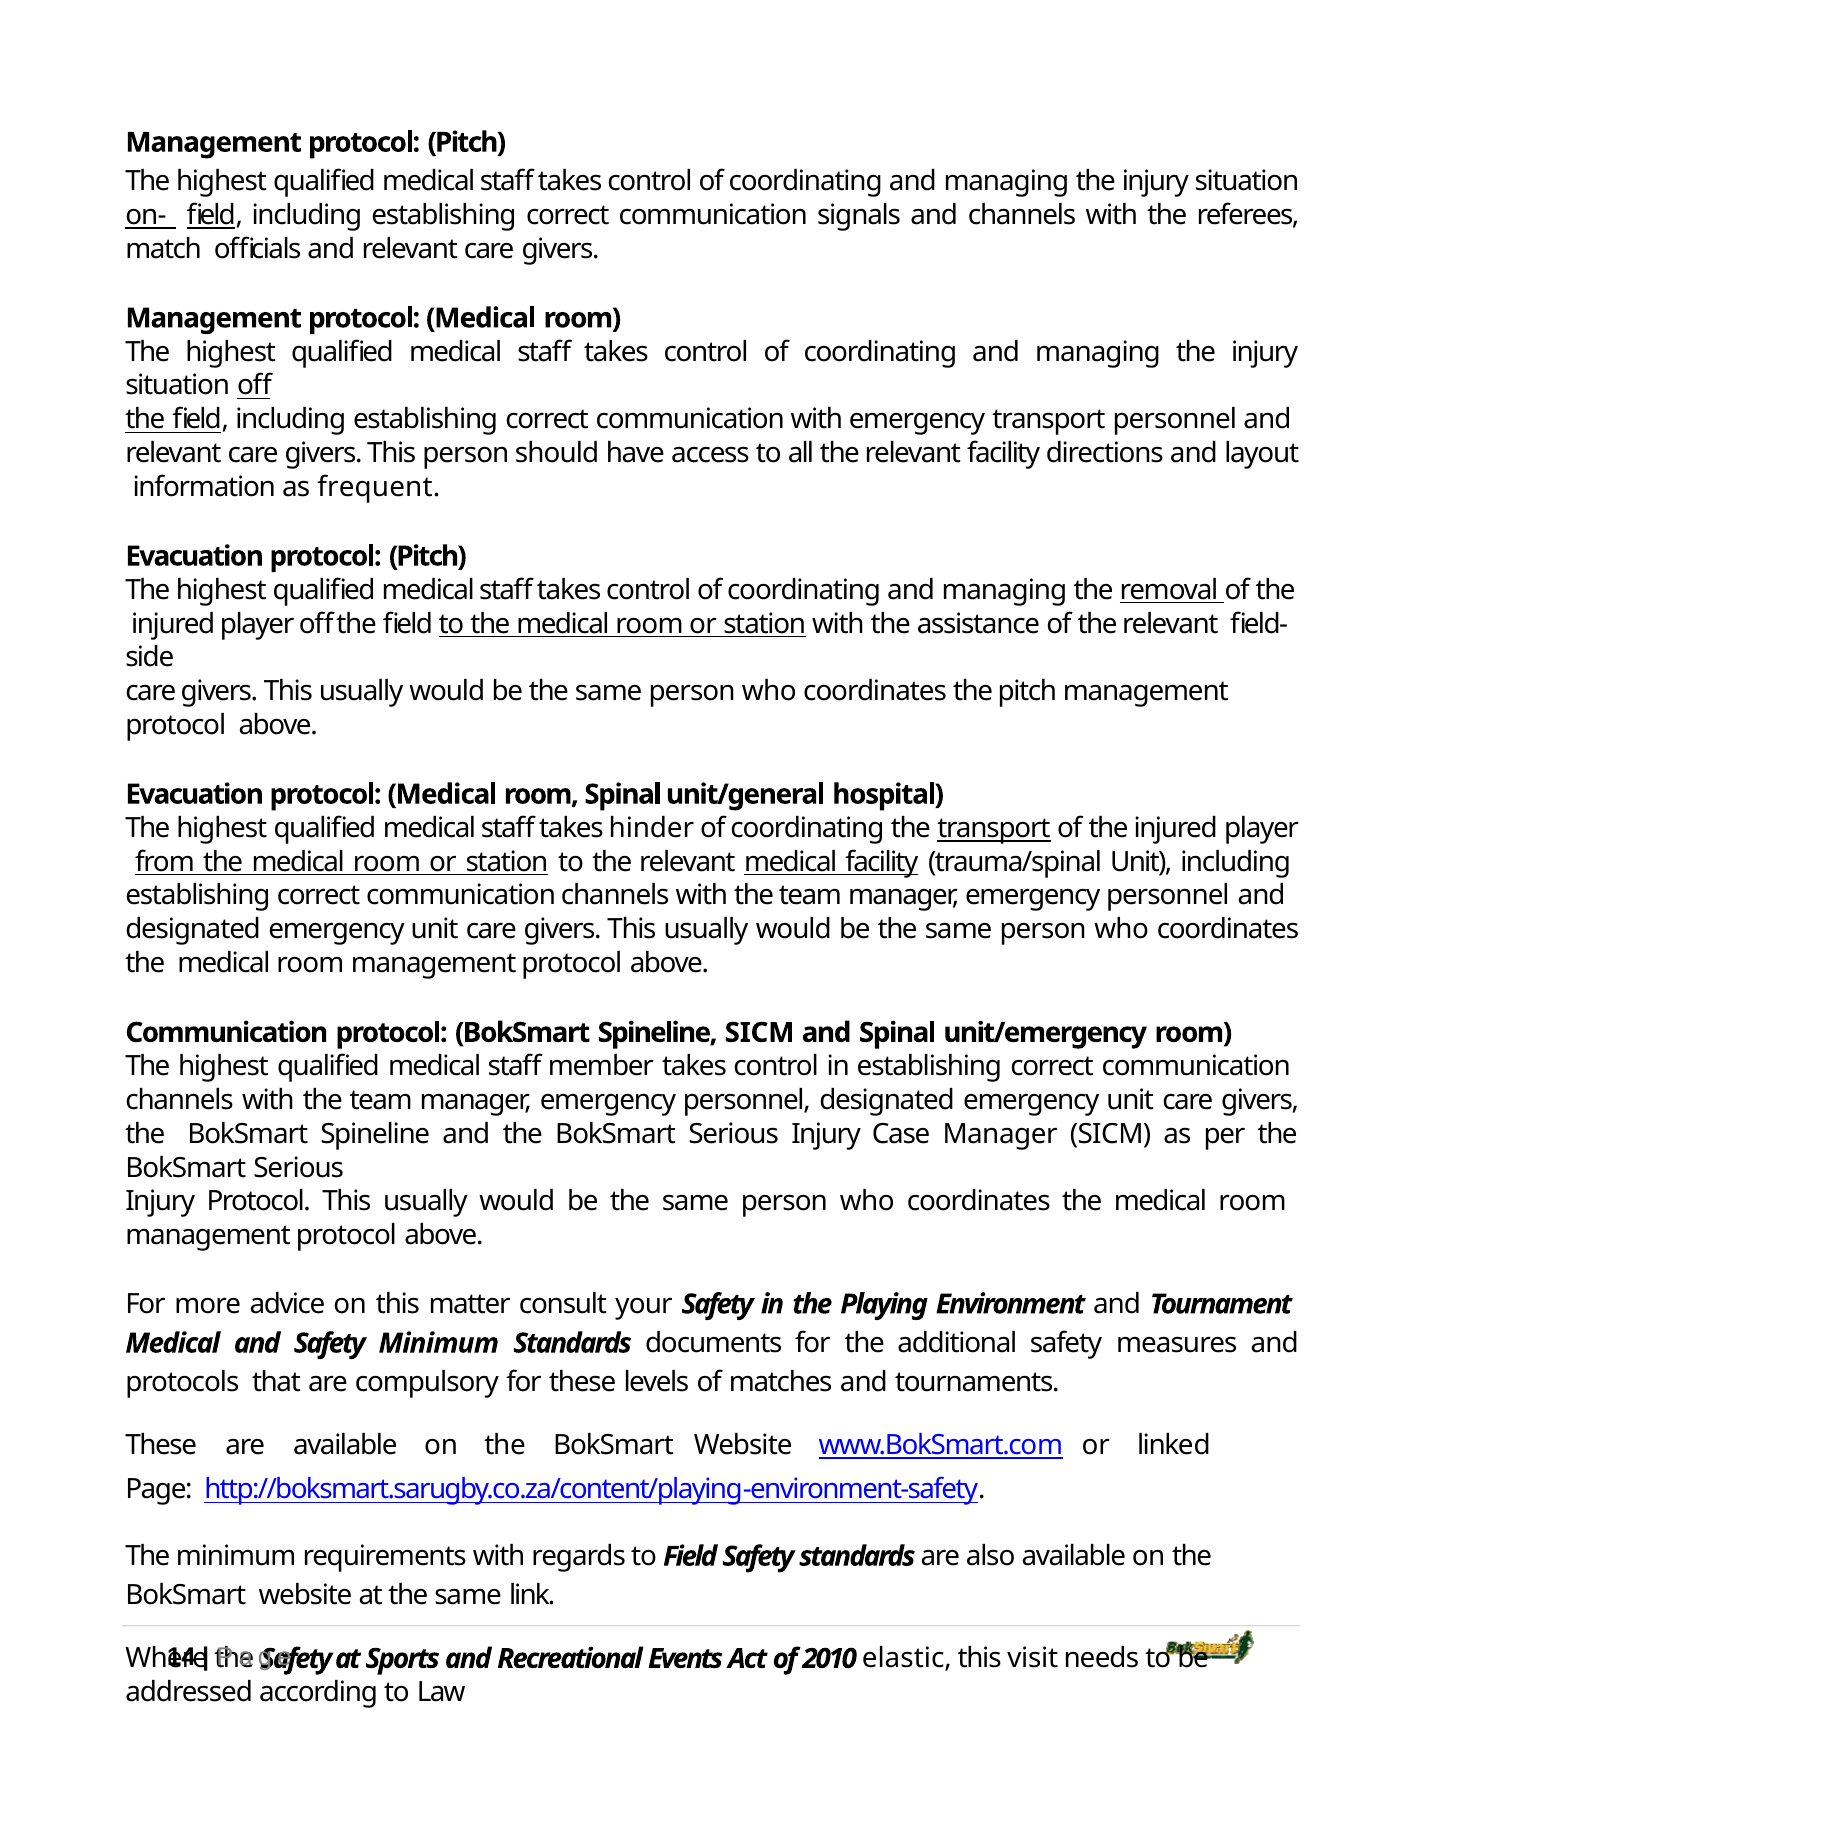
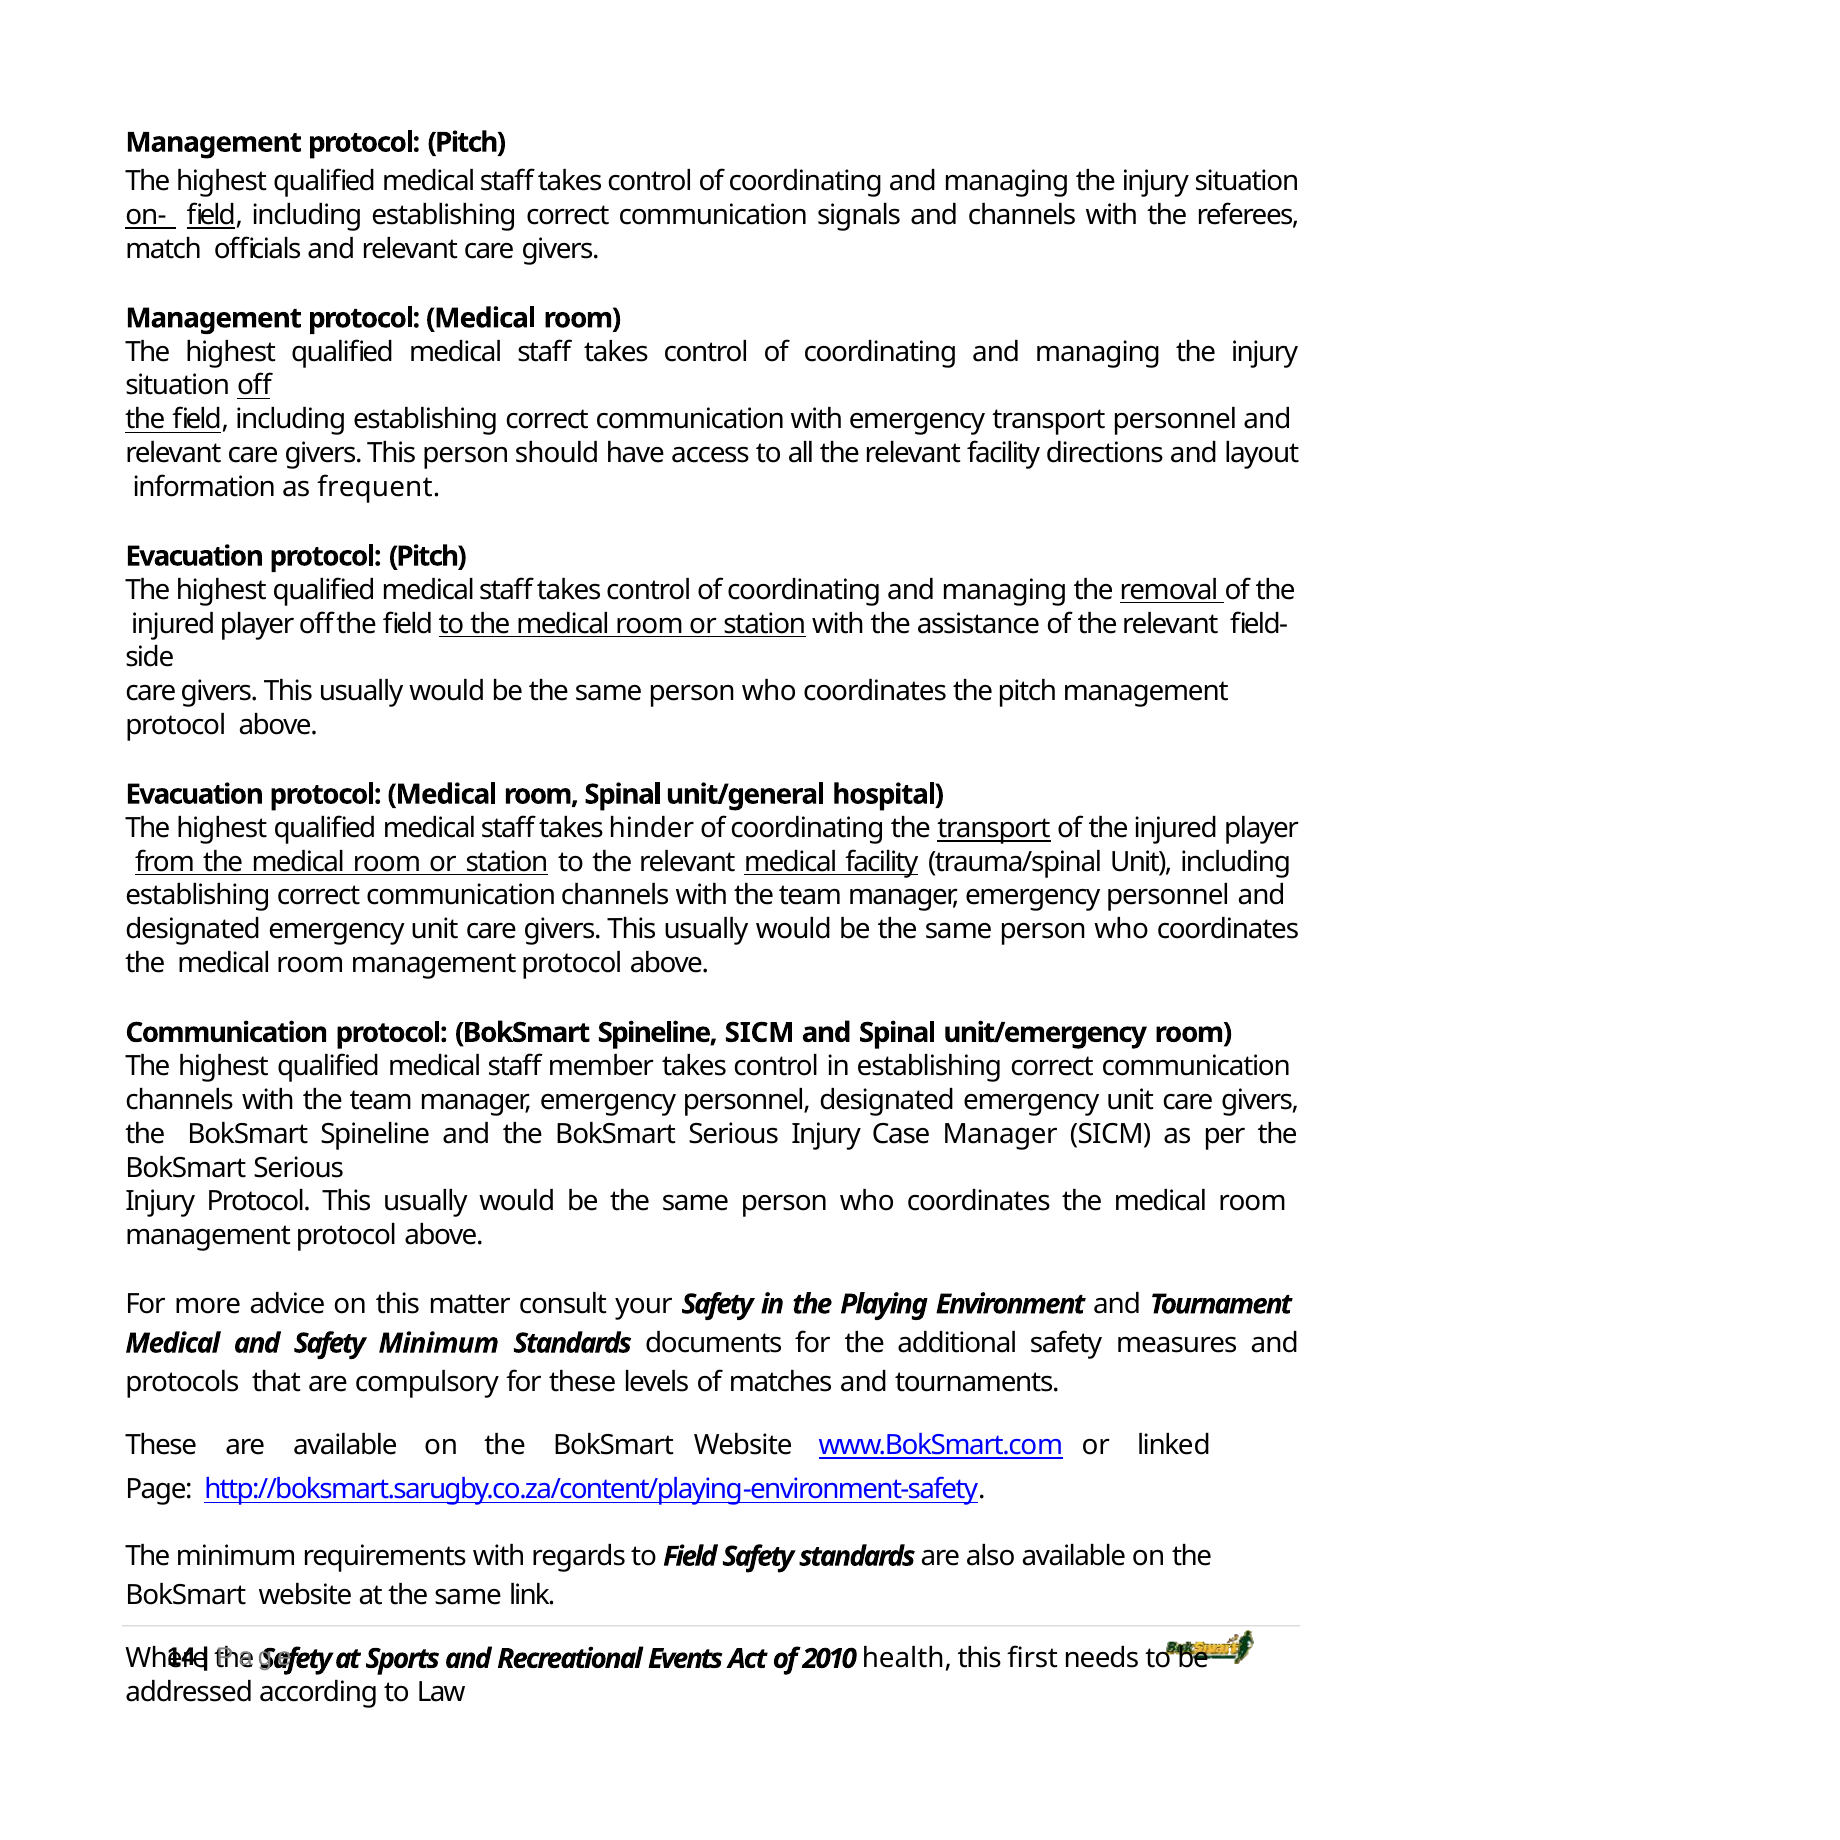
elastic: elastic -> health (907, 1659)
visit: visit -> first (1033, 1659)
